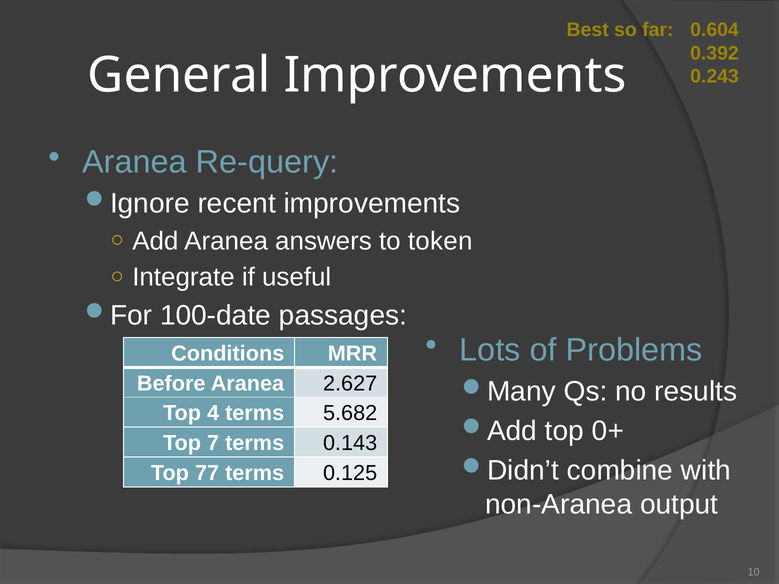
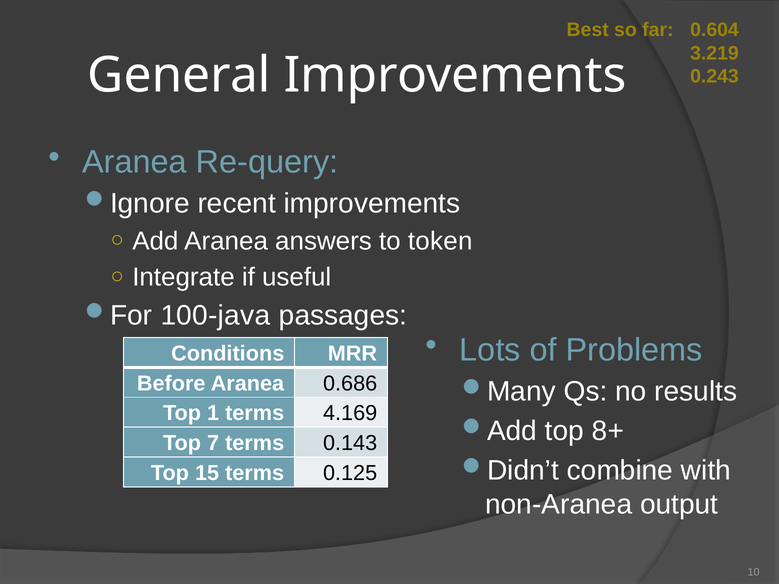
0.392: 0.392 -> 3.219 (714, 53)
100-date: 100-date -> 100-java (215, 316)
2.627: 2.627 -> 0.686 (350, 384)
4: 4 -> 1 (213, 413)
5.682: 5.682 -> 4.169 (350, 413)
0+: 0+ -> 8+ (608, 431)
77: 77 -> 15 (207, 473)
